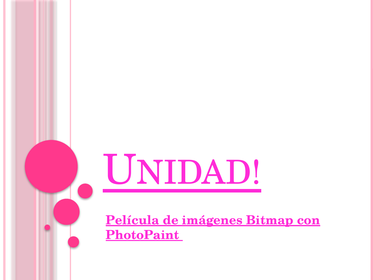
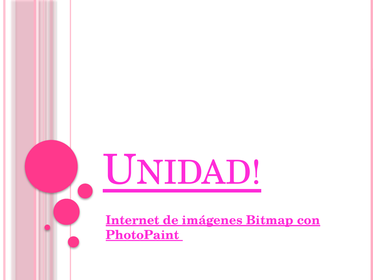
Película: Película -> Internet (133, 220)
